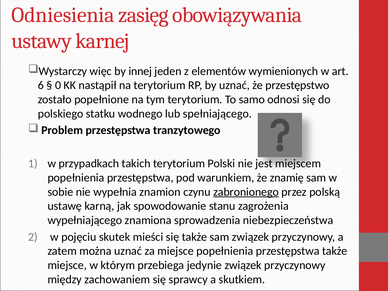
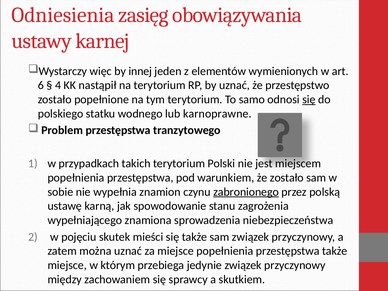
0: 0 -> 4 (58, 85)
się underline: none -> present (309, 100)
spełniającego: spełniającego -> karnoprawne (217, 114)
że znamię: znamię -> zostało (287, 178)
